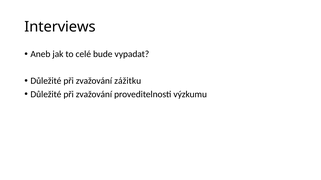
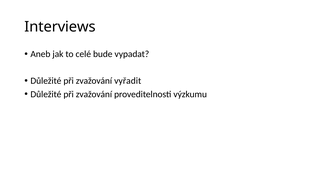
zážitku: zážitku -> vyřadit (128, 81)
